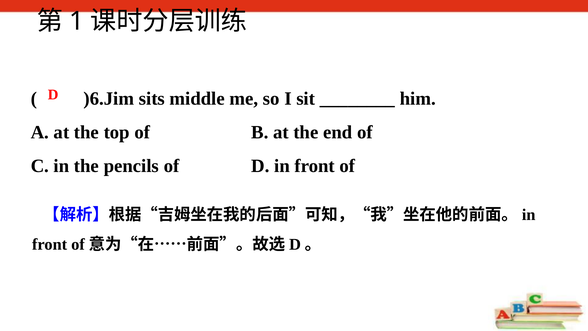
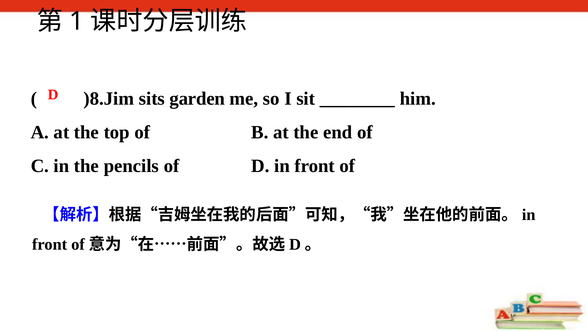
)6.Jim: )6.Jim -> )8.Jim (109, 98)
middle: middle -> garden (197, 98)
